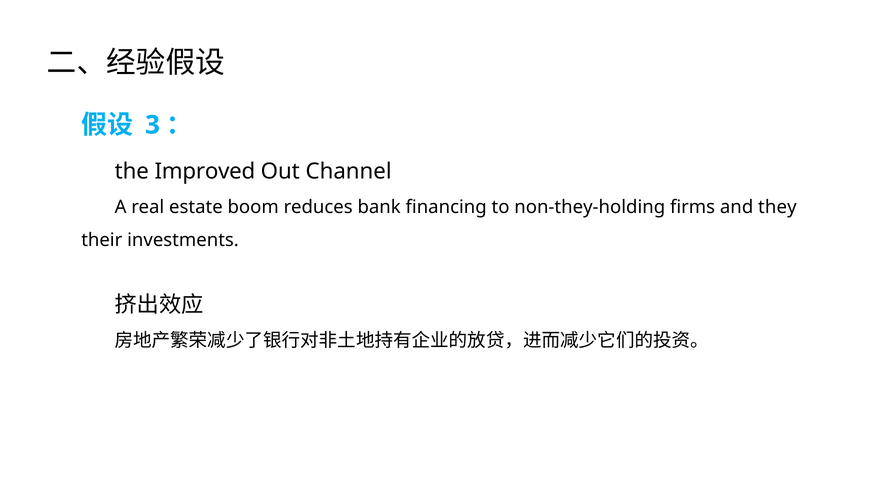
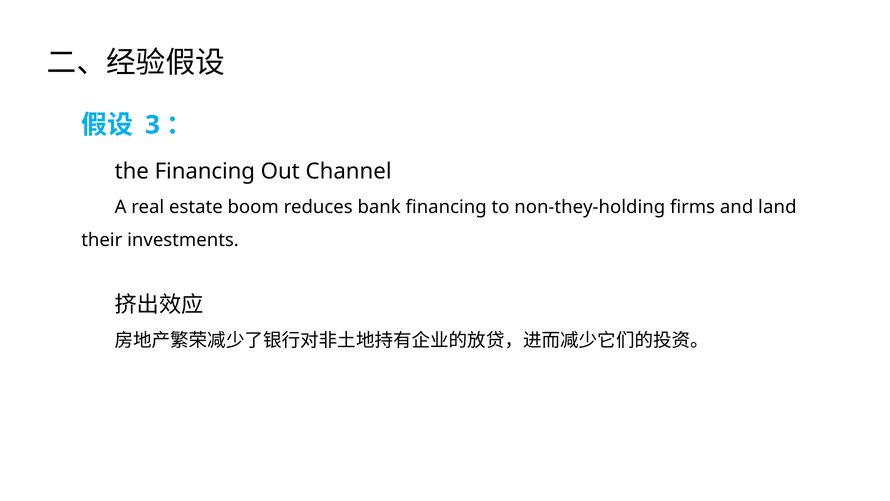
the Improved: Improved -> Financing (205, 171)
they: they -> land (777, 207)
